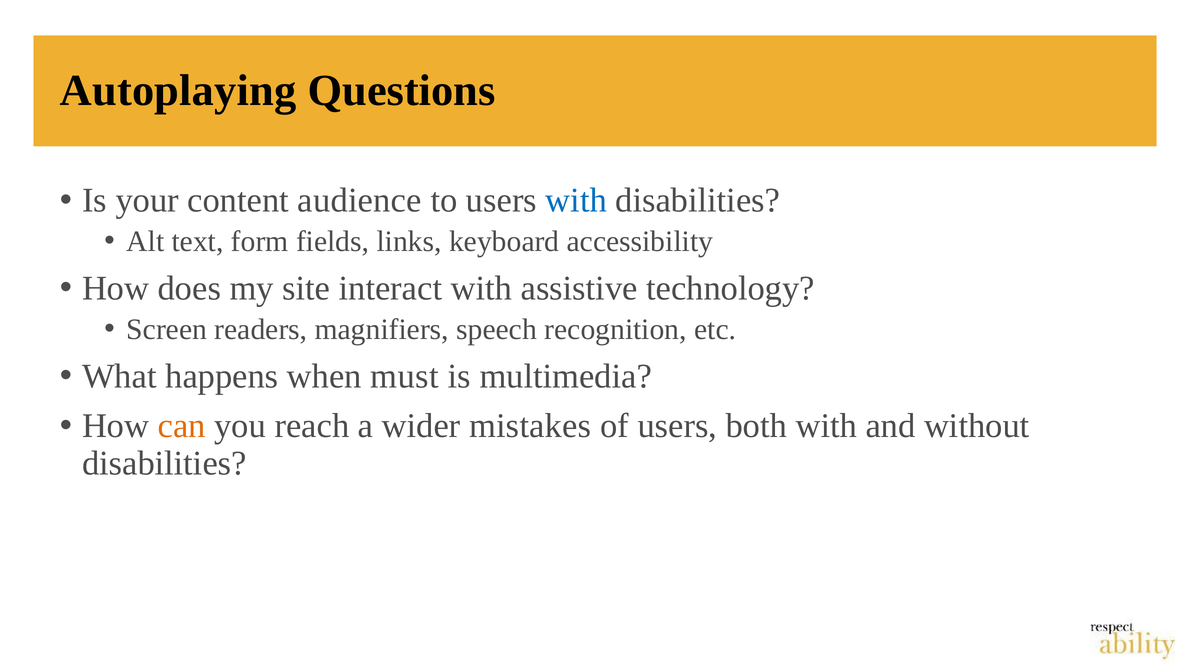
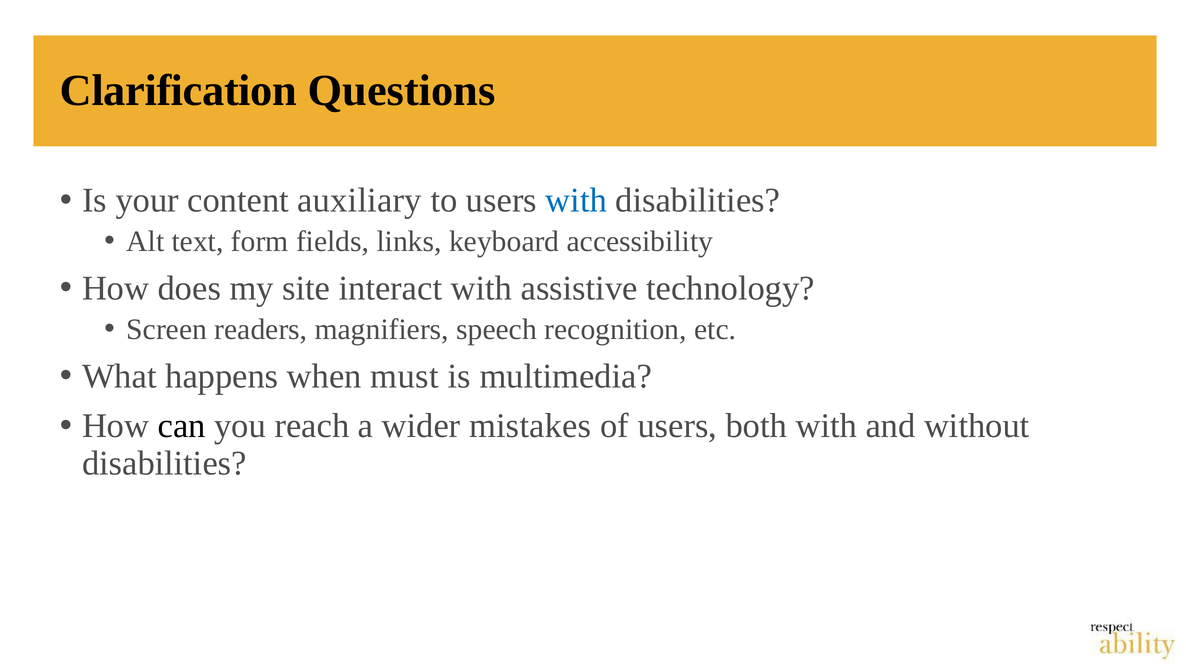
Autoplaying: Autoplaying -> Clarification (178, 91)
audience: audience -> auxiliary (360, 201)
can colour: orange -> black (182, 426)
